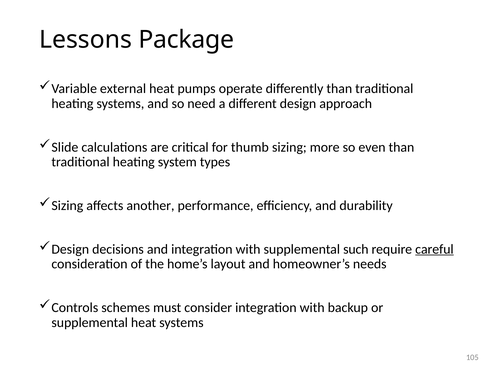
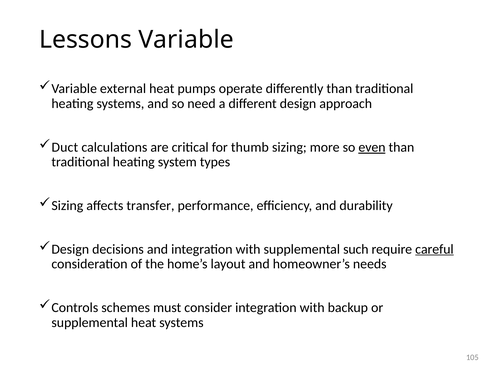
Lessons Package: Package -> Variable (186, 40)
Slide: Slide -> Duct (65, 147)
even underline: none -> present (372, 147)
another: another -> transfer (150, 206)
